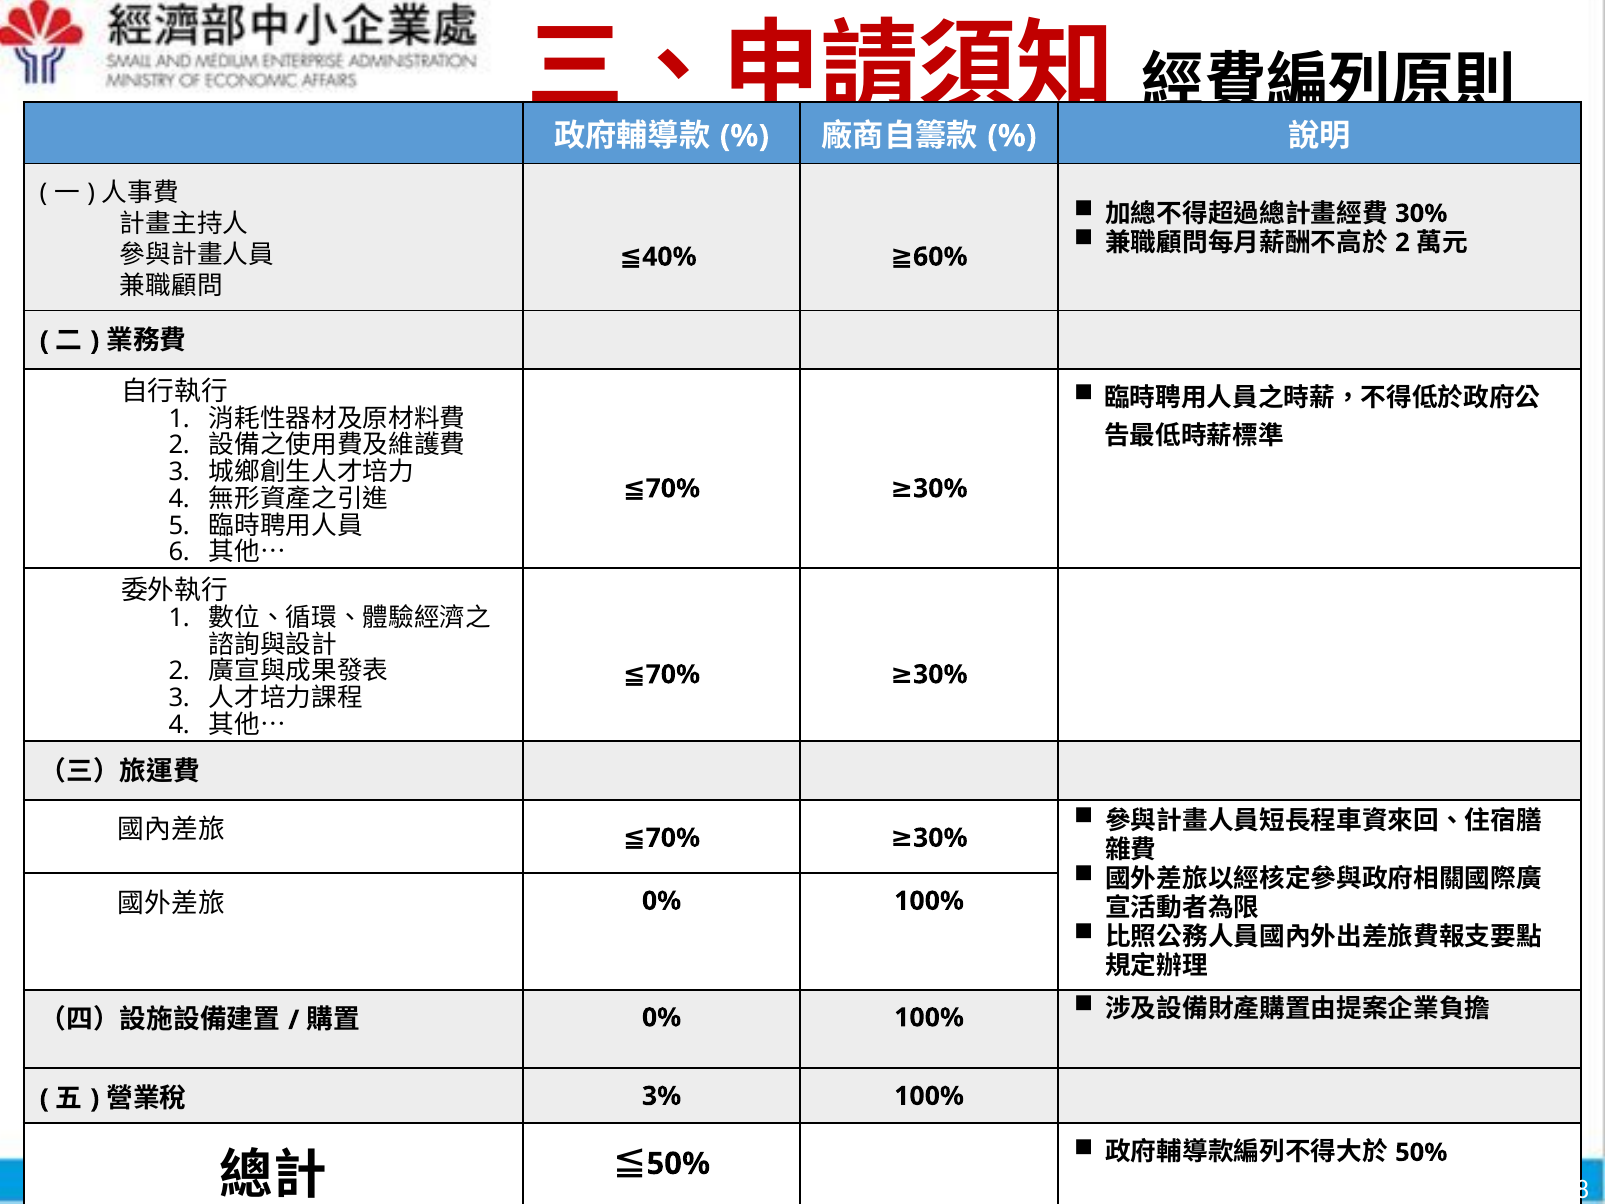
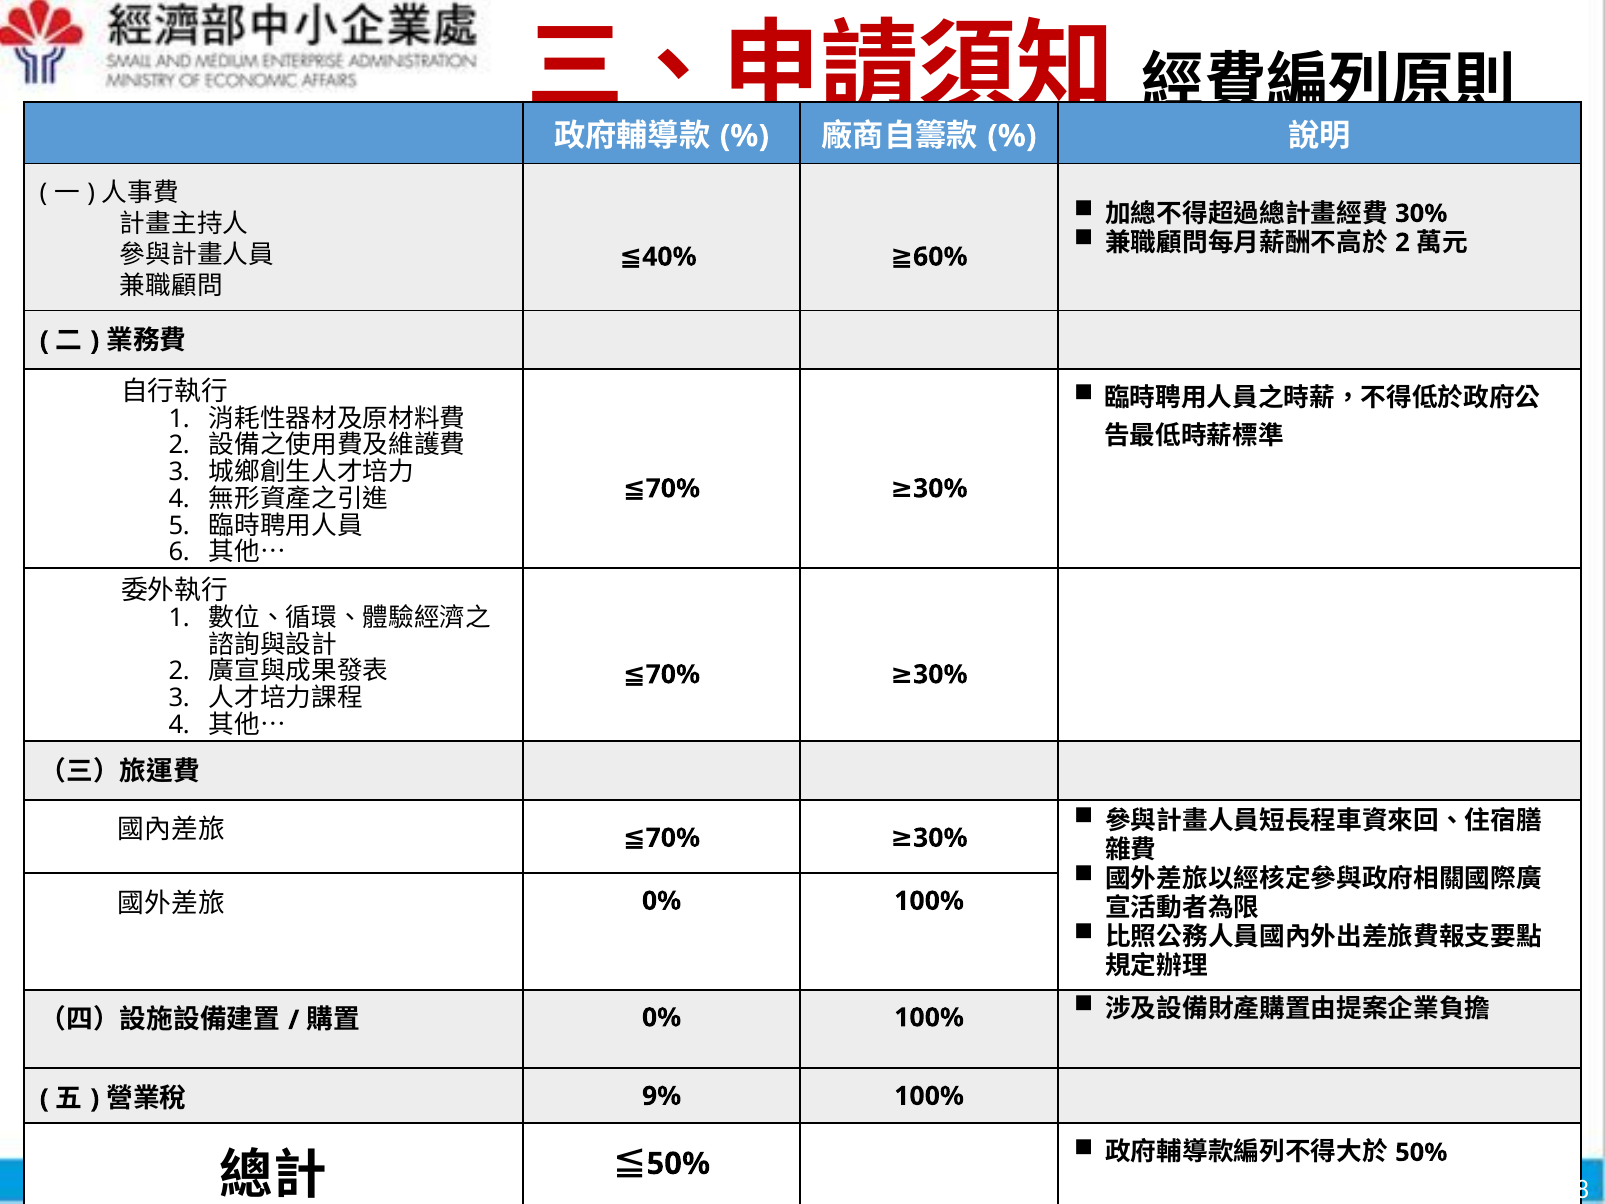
3%: 3% -> 9% (662, 1096)
